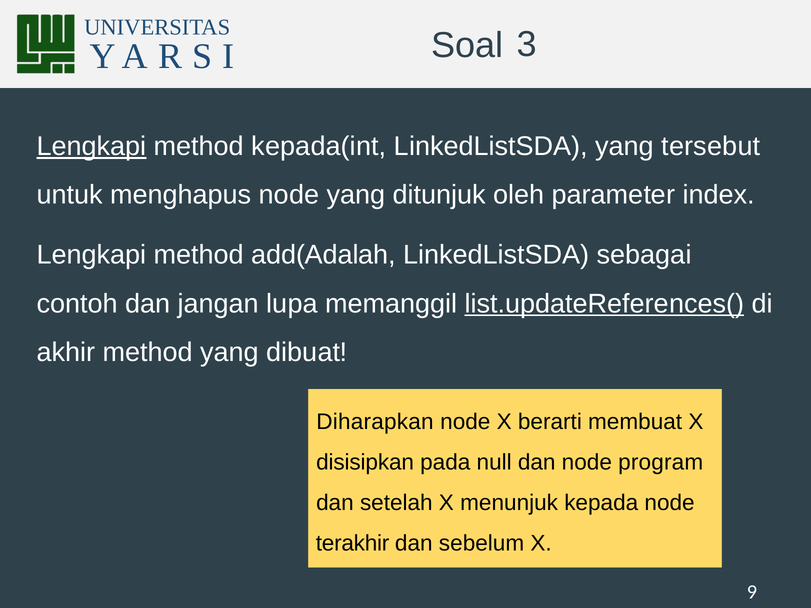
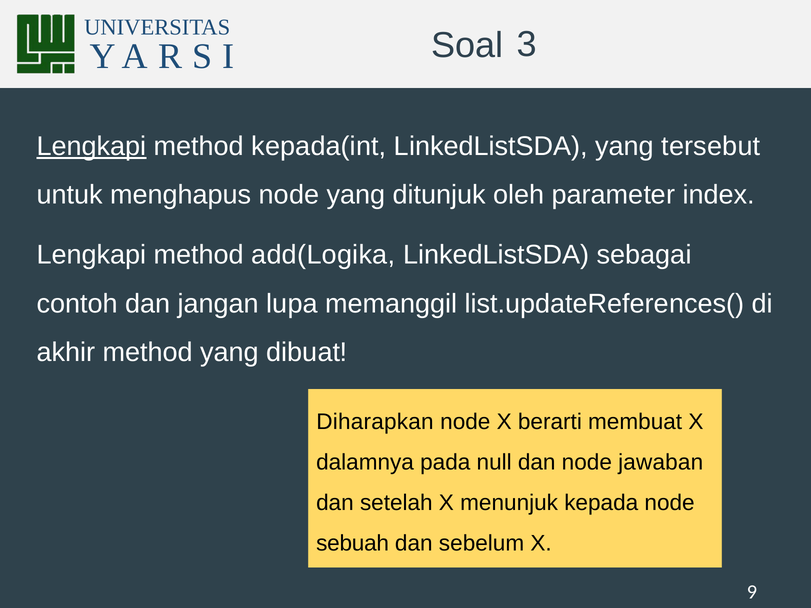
add(Adalah: add(Adalah -> add(Logika (323, 255)
list.updateReferences( underline: present -> none (604, 304)
disisipkan: disisipkan -> dalamnya (365, 462)
program: program -> jawaban (661, 462)
terakhir: terakhir -> sebuah (353, 544)
